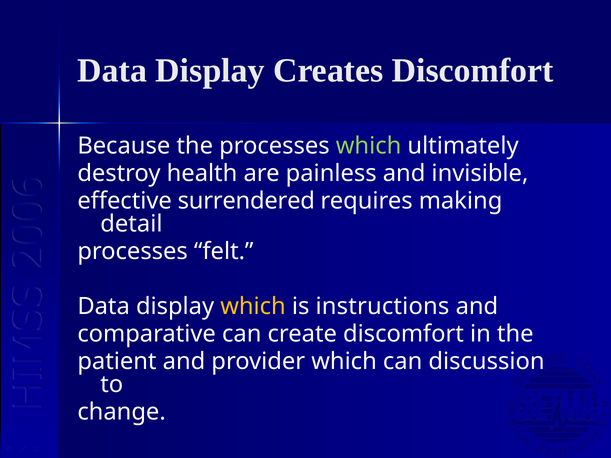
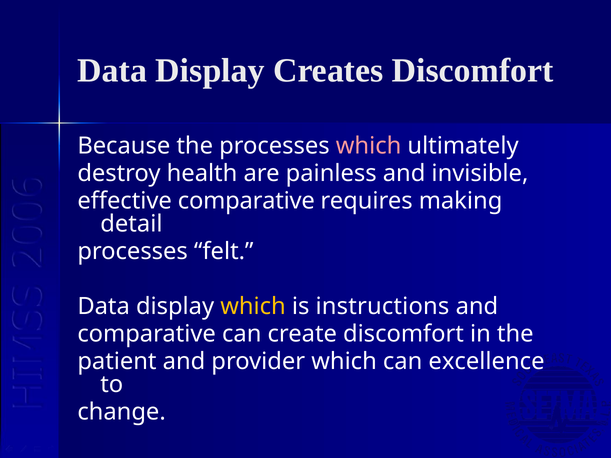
which colour: light green -> pink (369, 146)
effective surrendered: surrendered -> comparative (246, 201)
discussion: discussion -> excellence (487, 362)
